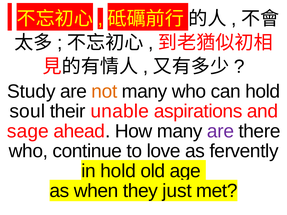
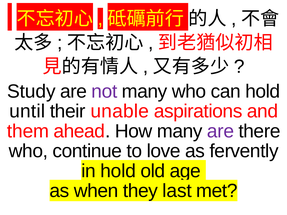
not colour: orange -> purple (104, 91)
soul: soul -> until (27, 111)
sage: sage -> them (28, 131)
just: just -> last (177, 191)
